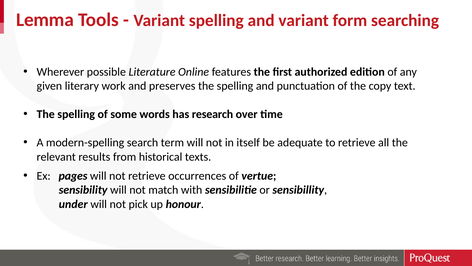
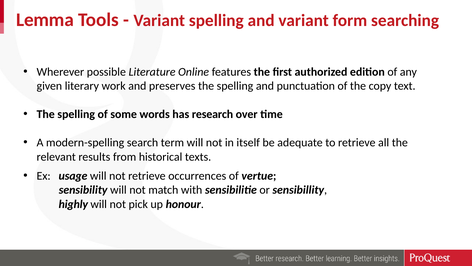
pages: pages -> usage (73, 175)
under: under -> highly (73, 204)
